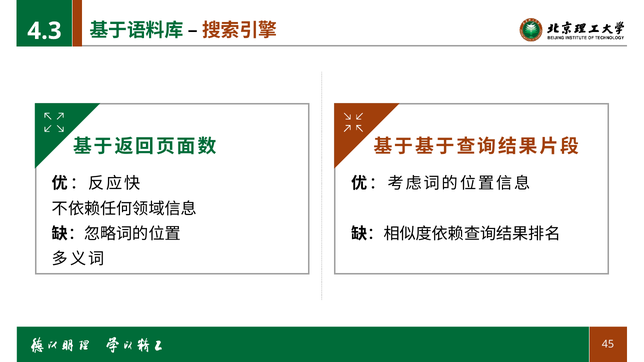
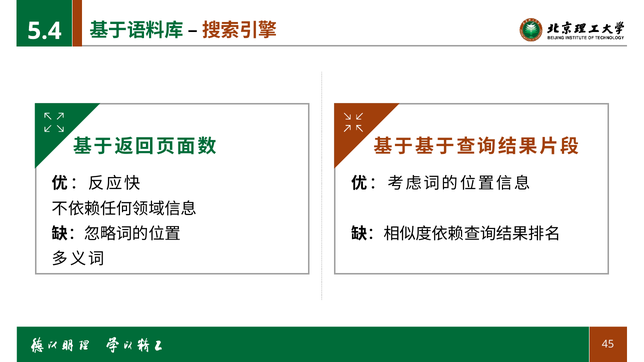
4.3: 4.3 -> 5.4 (44, 31)
